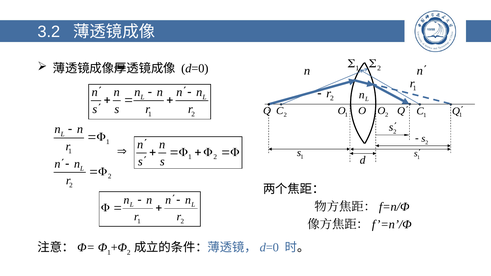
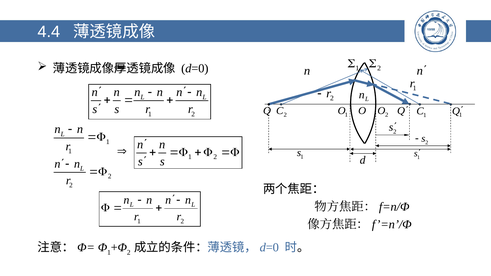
3.2: 3.2 -> 4.4 (49, 32)
